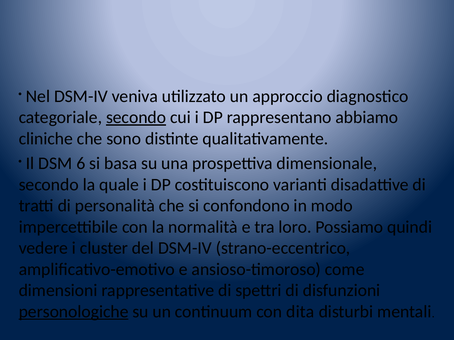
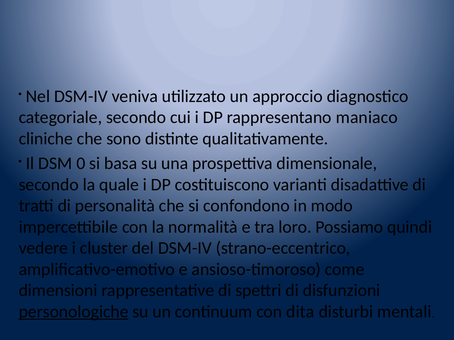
secondo underline: present -> none (136, 118)
abbiamo: abbiamo -> maniaco (367, 118)
6: 6 -> 0 (81, 164)
